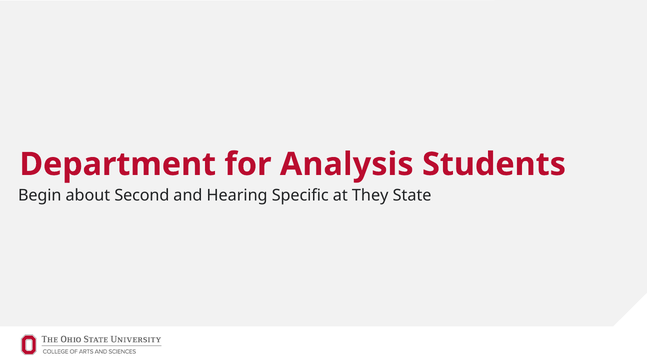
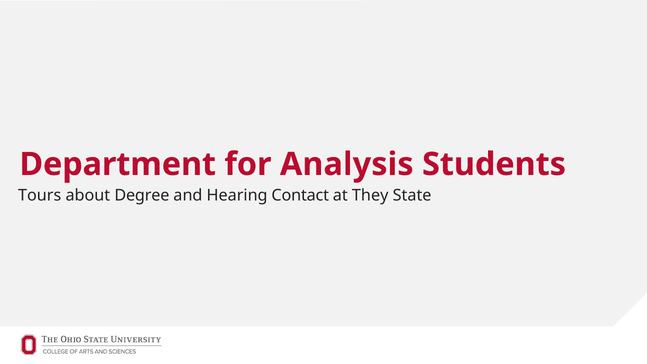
Begin: Begin -> Tours (40, 195)
Second: Second -> Degree (142, 195)
Specific: Specific -> Contact (300, 195)
